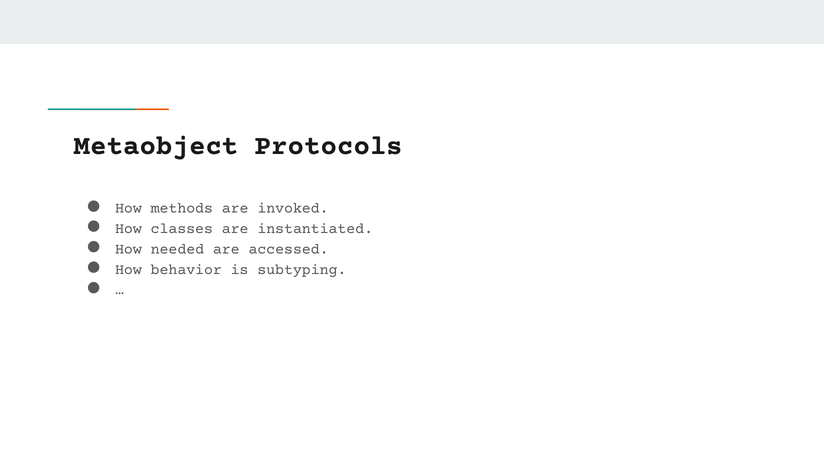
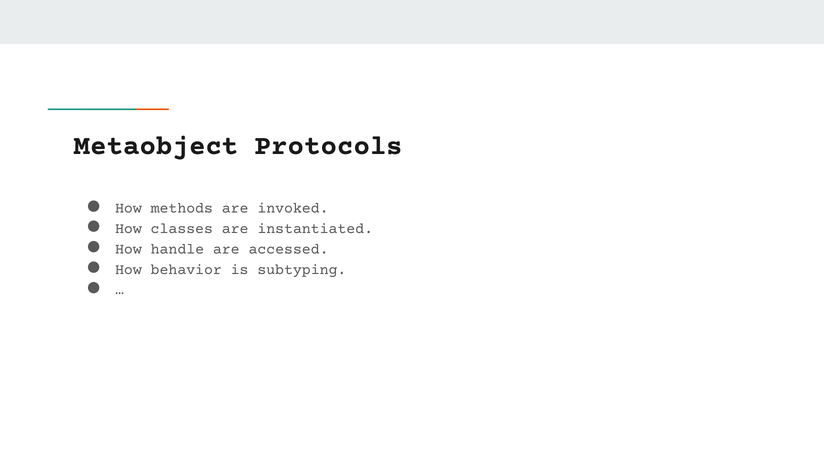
needed: needed -> handle (177, 249)
